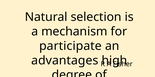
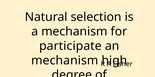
advantages: advantages -> mechanism (65, 61)
